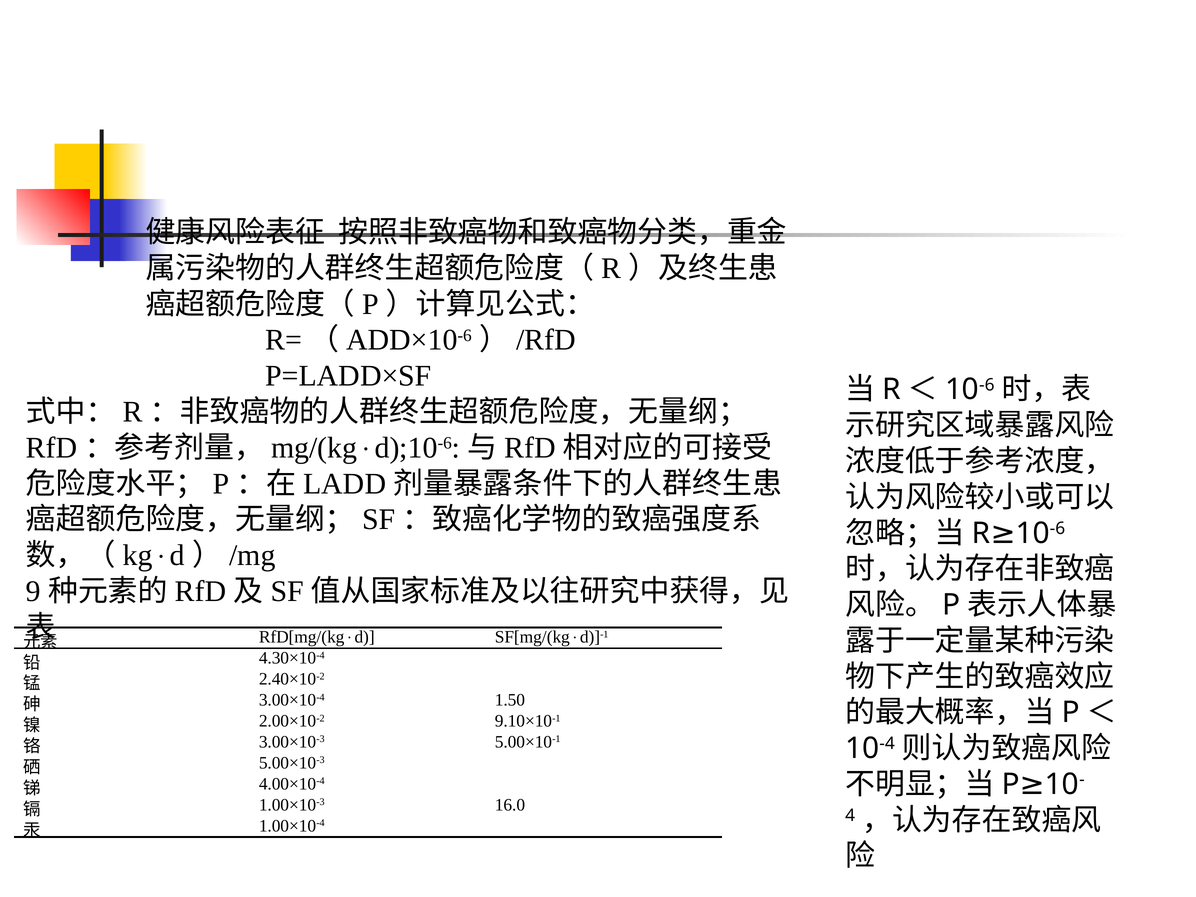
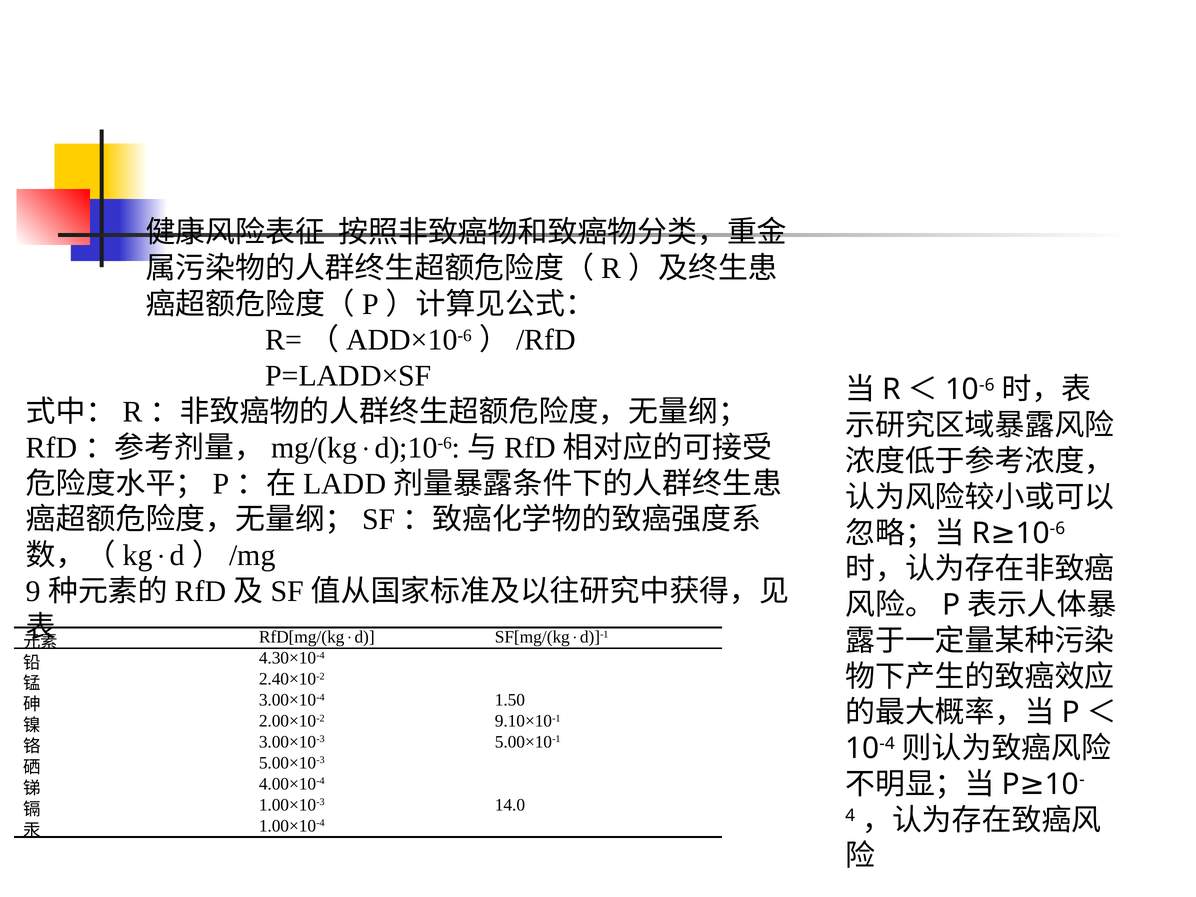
16.0: 16.0 -> 14.0 (510, 805)
